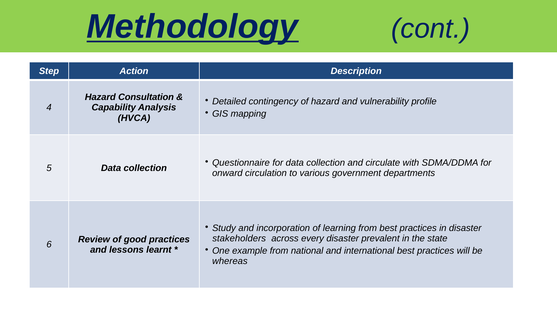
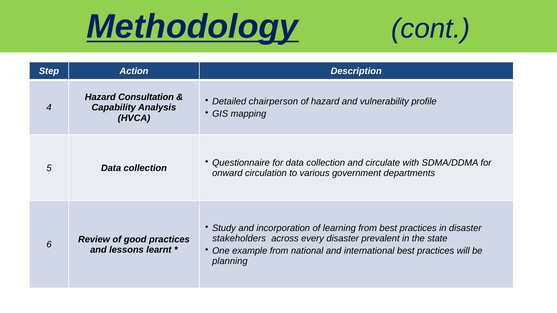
contingency: contingency -> chairperson (273, 102)
whereas: whereas -> planning (230, 261)
